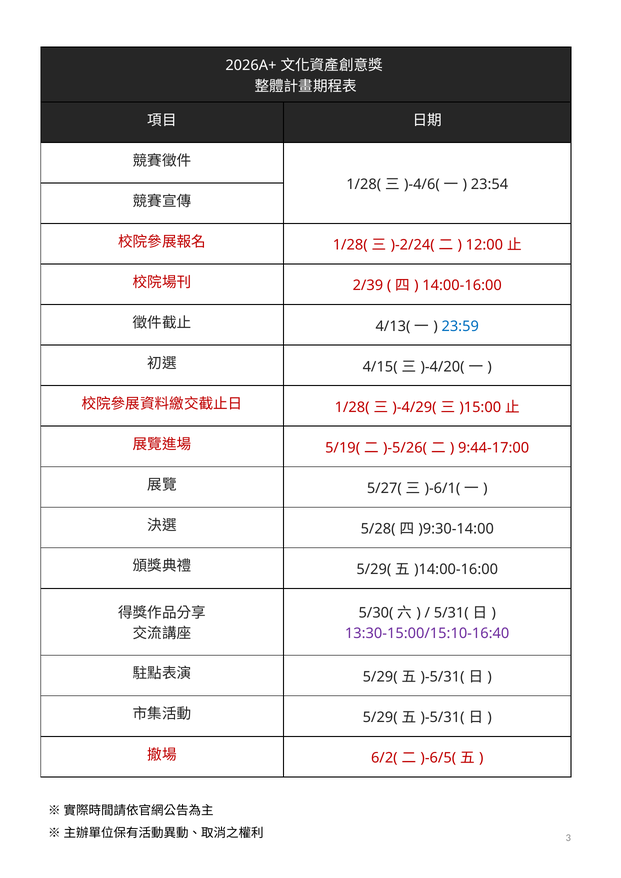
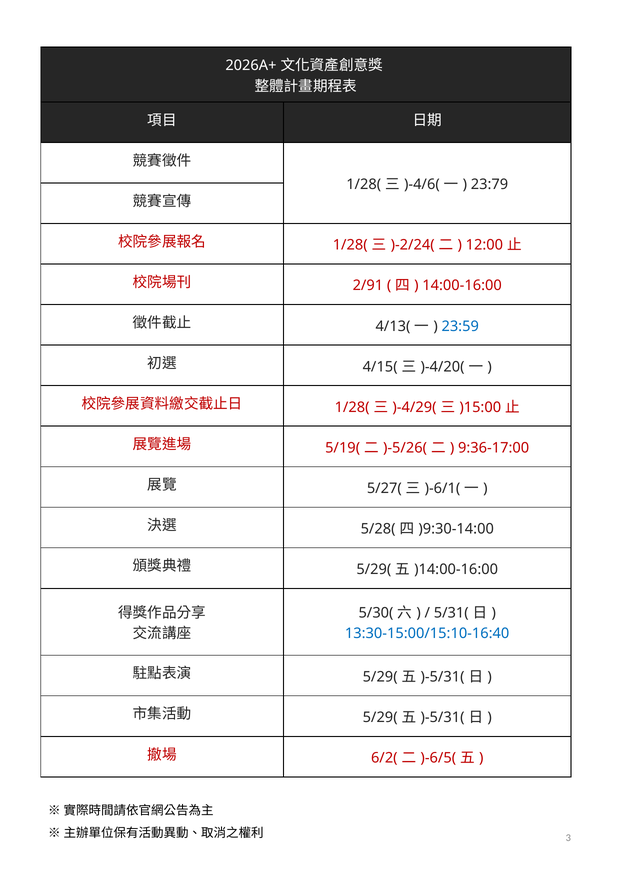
23:54: 23:54 -> 23:79 (489, 184)
2/39: 2/39 -> 2/91 (368, 286)
9:44-17:00: 9:44-17:00 -> 9:36-17:00 (494, 448)
13:30-15:00/15:10-16:40 colour: purple -> blue (427, 634)
